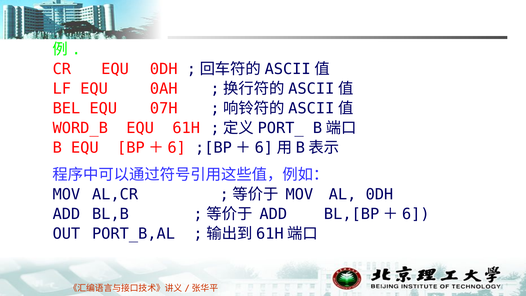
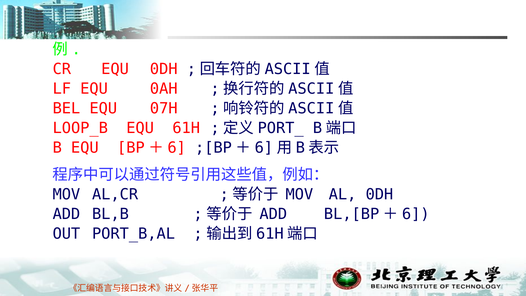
WORD_B: WORD_B -> LOOP_B (80, 128)
